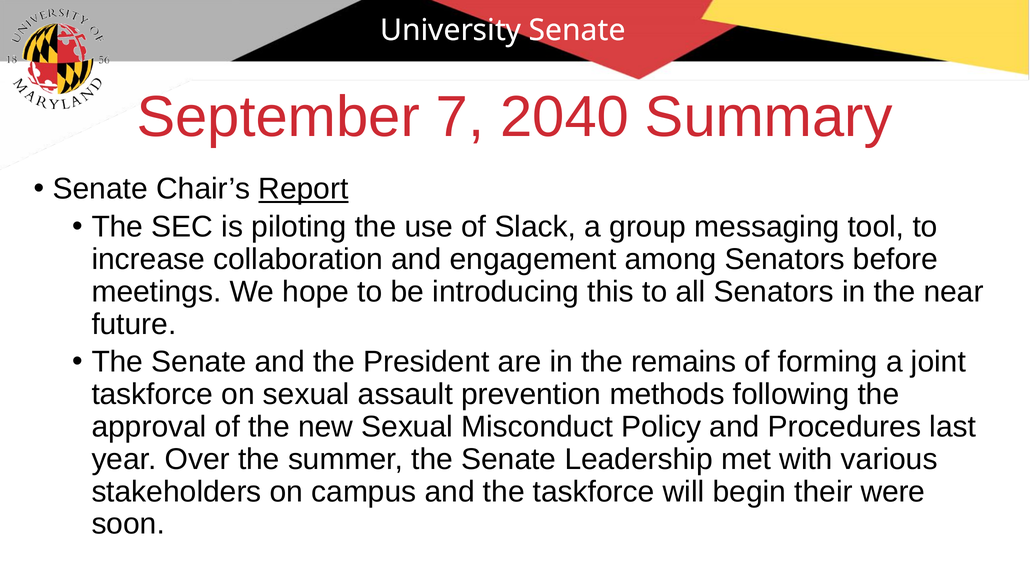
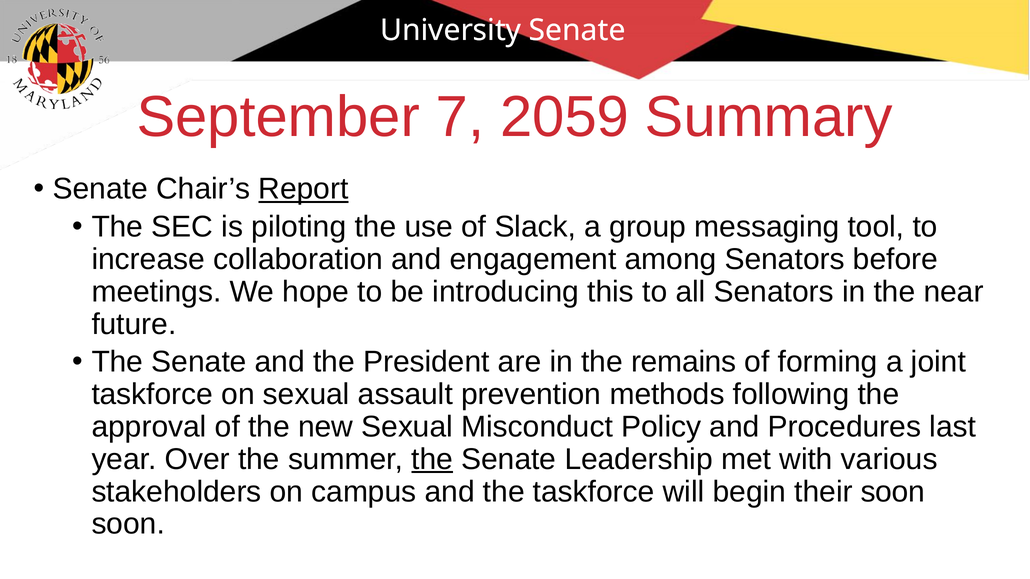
2040: 2040 -> 2059 (565, 117)
the underline: none -> present (432, 459)
their were: were -> soon (893, 492)
